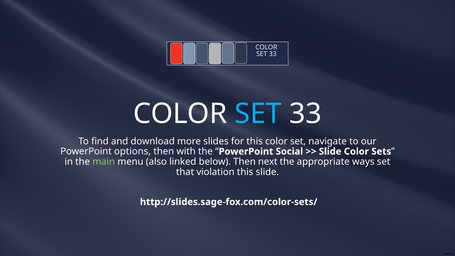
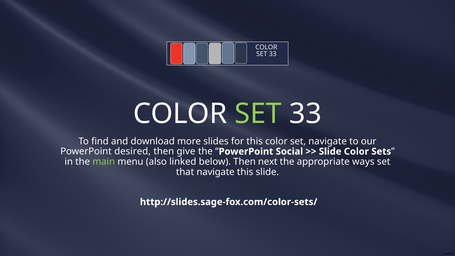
SET colour: light blue -> light green (258, 114)
options: options -> desired (133, 151)
with: with -> give (186, 151)
that violation: violation -> navigate (216, 172)
